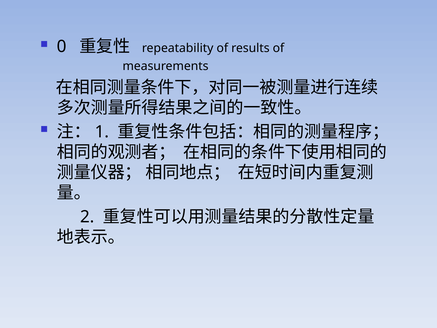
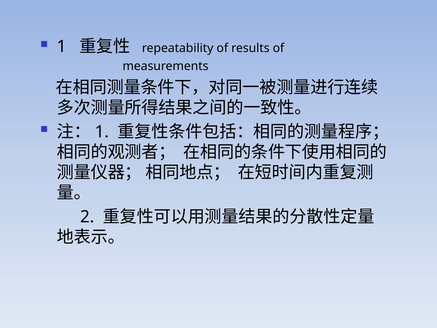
0: 0 -> 1 (62, 47)
